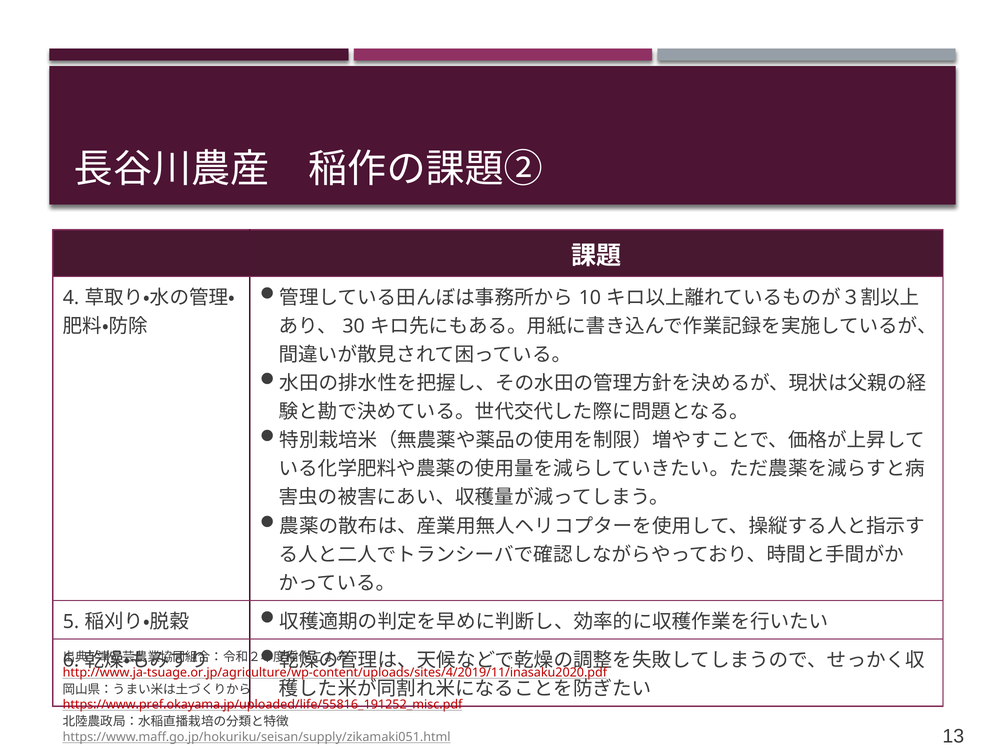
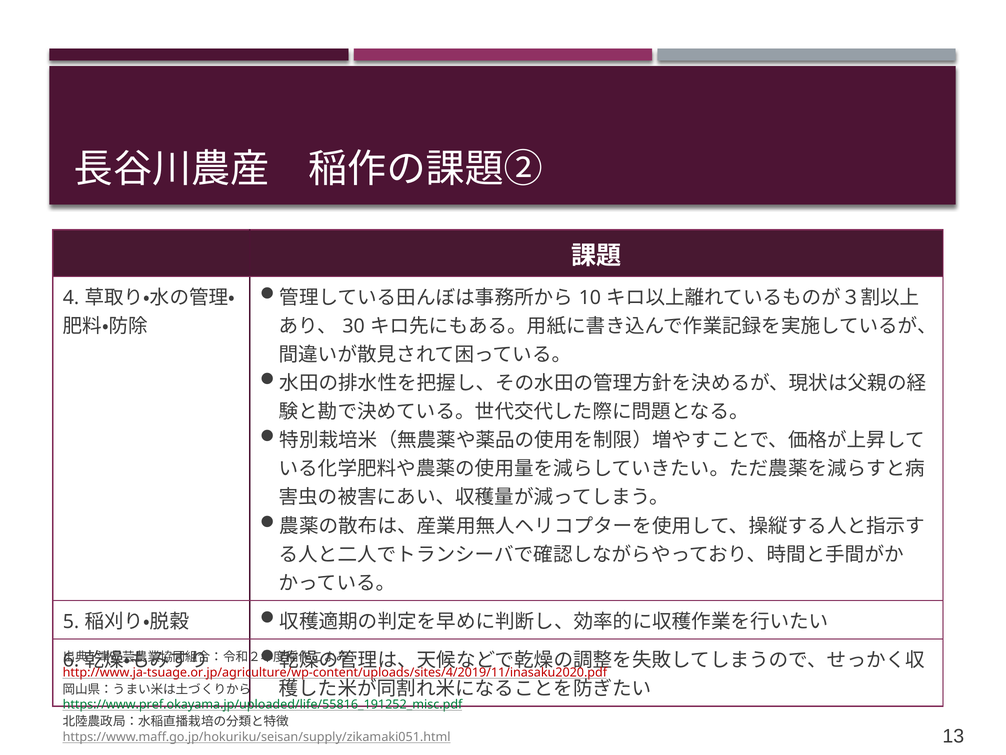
https://www.pref.okayama.jp/uploaded/life/55816_191252_misc.pdf colour: red -> green (263, 704)
